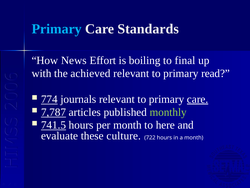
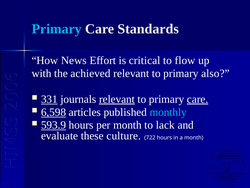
boiling: boiling -> critical (145, 60)
final: final -> flow (185, 60)
read: read -> also (215, 73)
774: 774 -> 331 (49, 99)
relevant underline: none -> present (117, 99)
7,787: 7,787 -> 6,598 (54, 112)
monthly colour: light green -> light blue (168, 112)
741.5: 741.5 -> 593.9 (54, 125)
here: here -> lack (165, 125)
